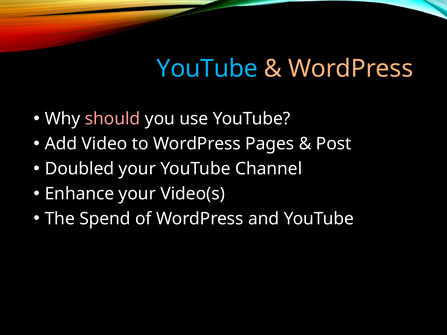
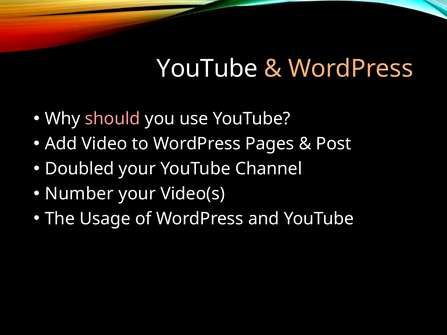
YouTube colour: light blue -> white (207, 69)
Enhance: Enhance -> Number (79, 194)
Spend: Spend -> Usage (105, 219)
